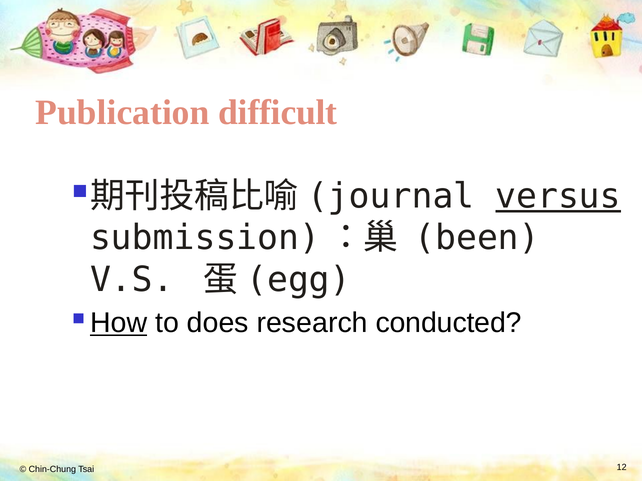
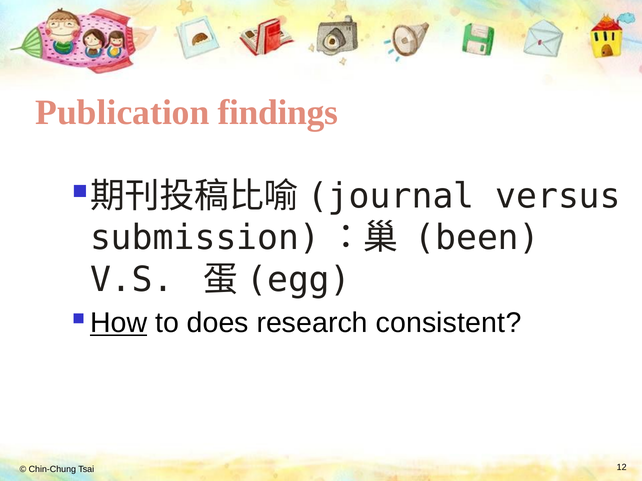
difficult: difficult -> findings (278, 113)
versus underline: present -> none (558, 196)
conducted: conducted -> consistent (448, 323)
